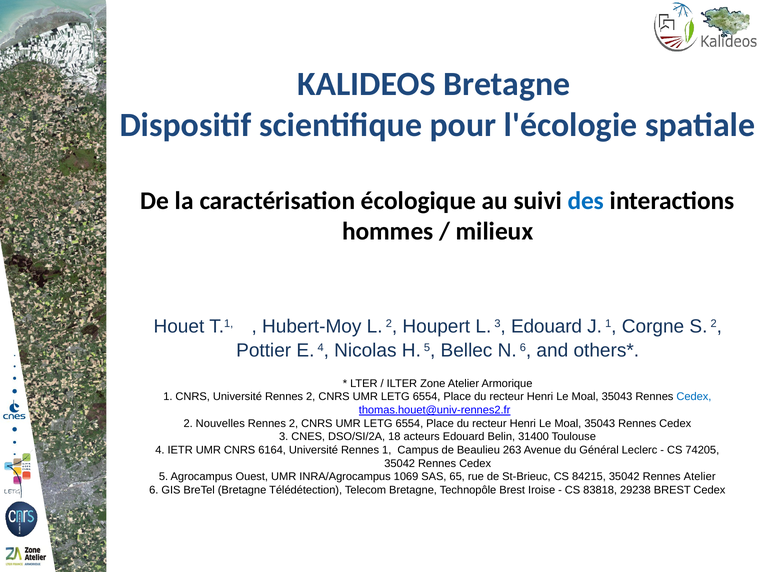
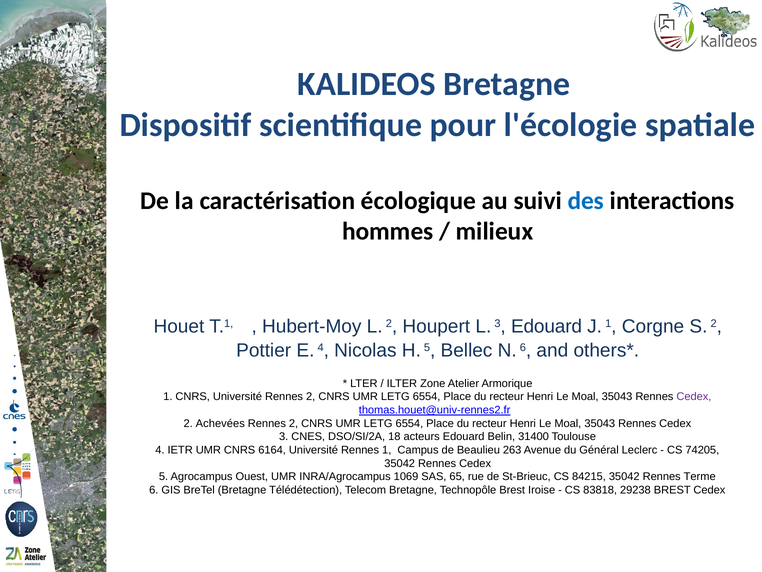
Cedex colour: blue -> purple (694, 396)
Nouvelles: Nouvelles -> Achevées (220, 423)
Rennes Atelier: Atelier -> Terme (700, 476)
